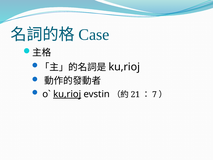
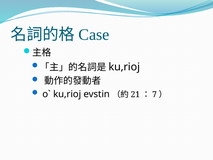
ku,rioj underline: present -> none (67, 94)
